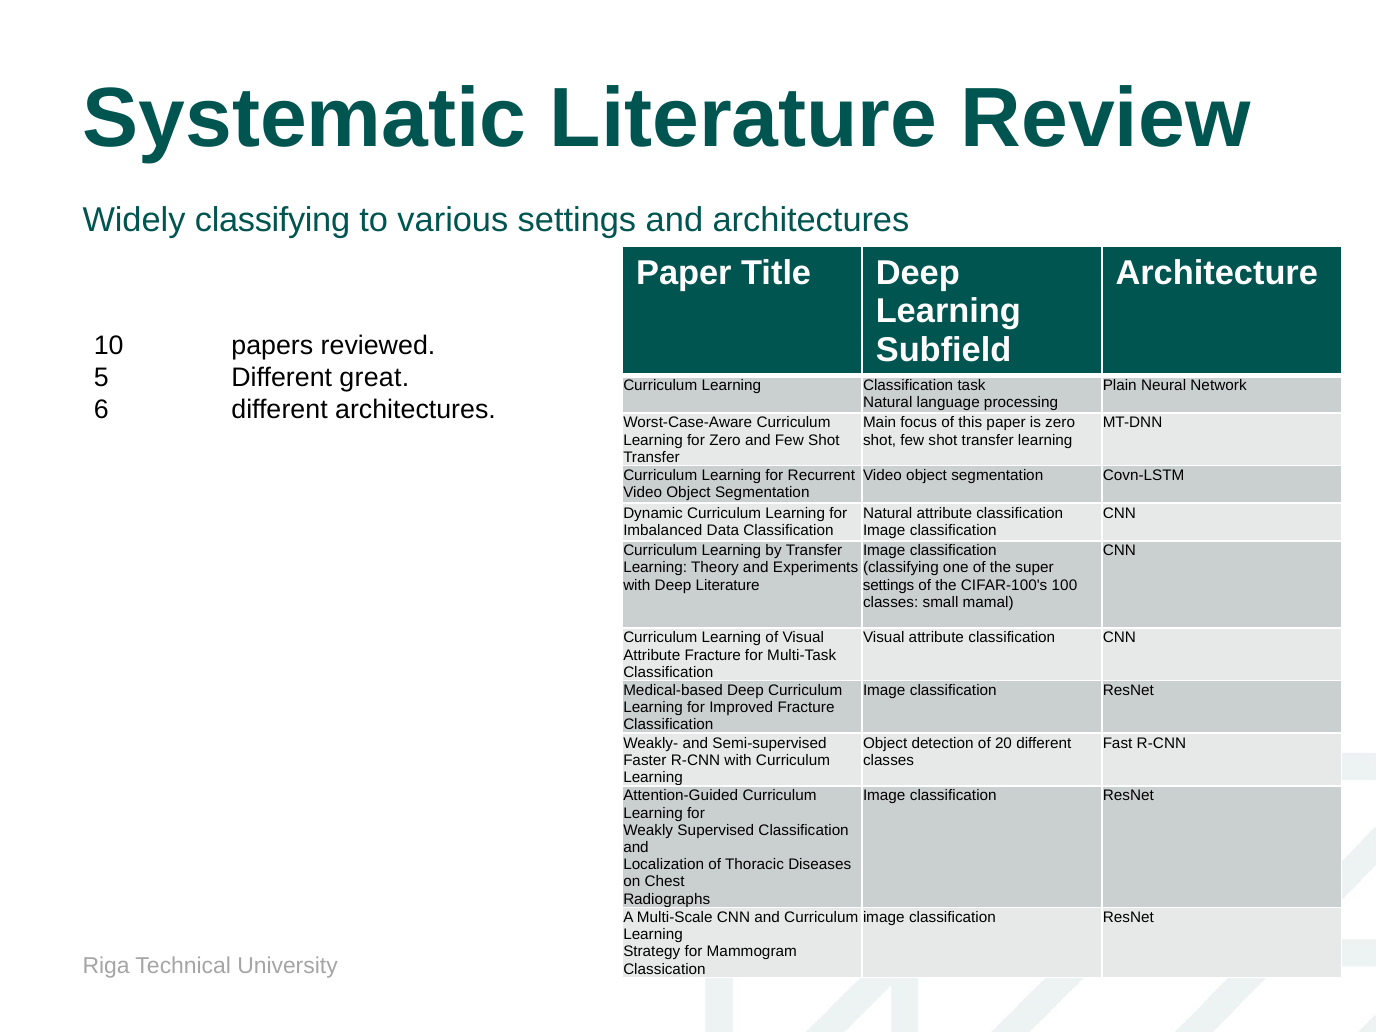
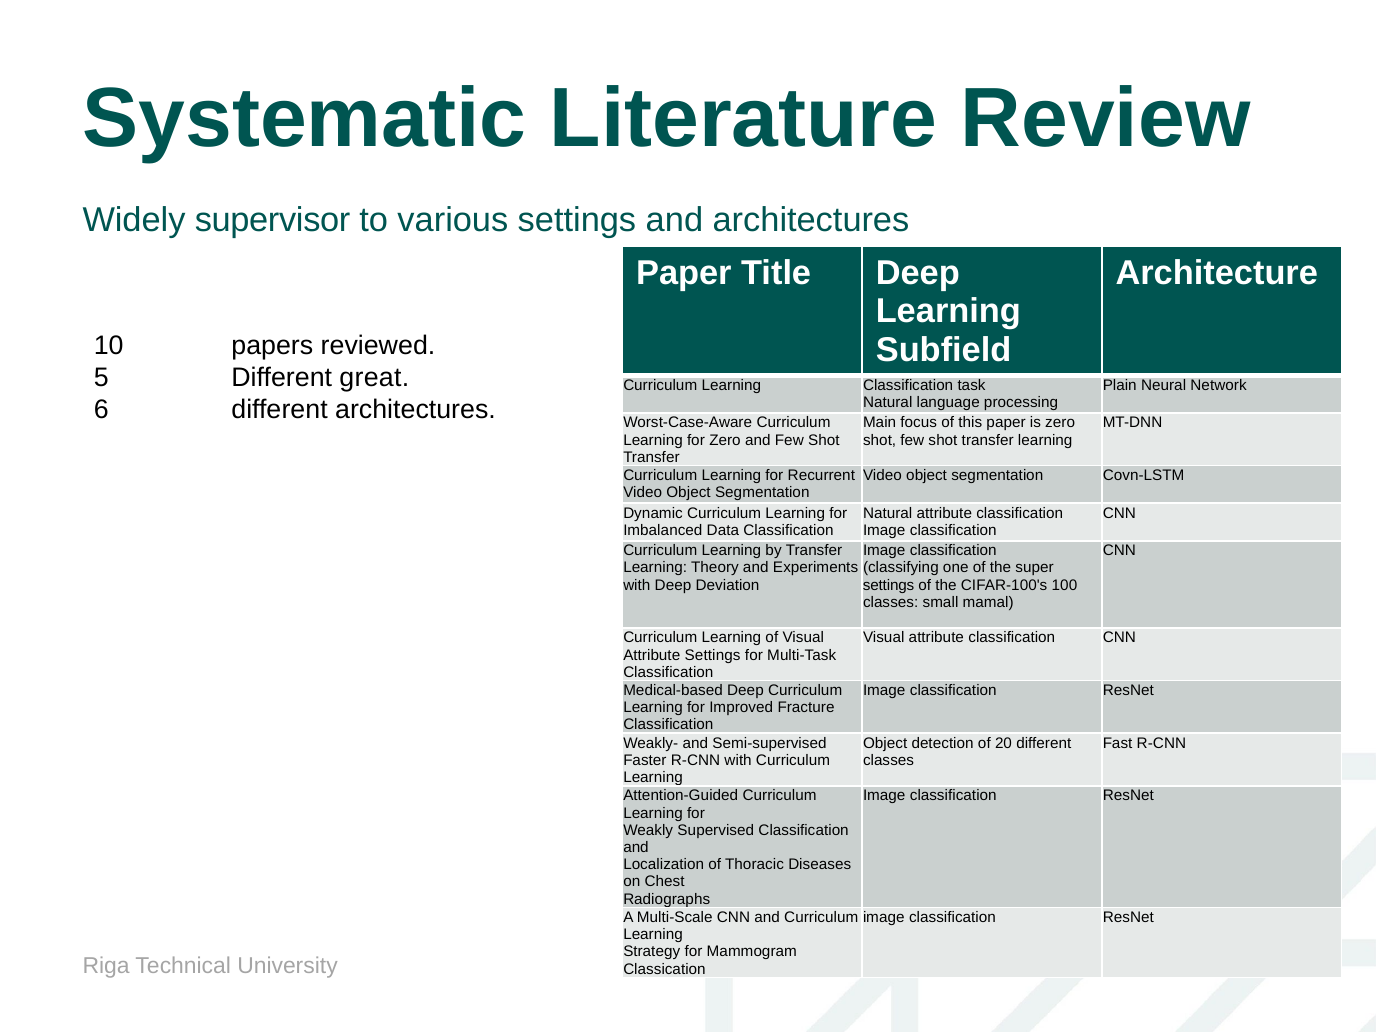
Widely classifying: classifying -> supervisor (273, 220)
Deep Literature: Literature -> Deviation (728, 585)
Attribute Fracture: Fracture -> Settings (713, 655)
